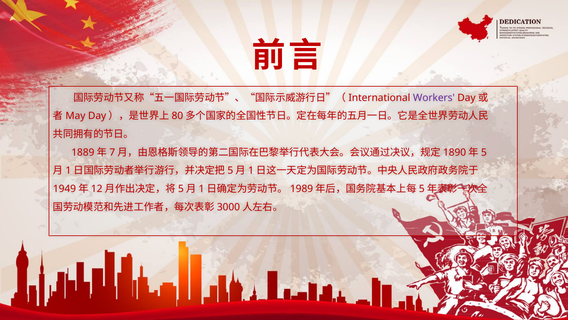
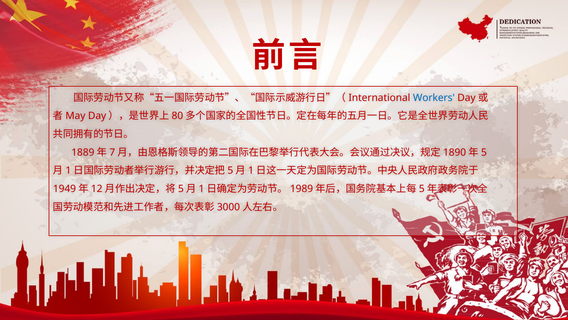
Workers colour: purple -> blue (434, 98)
